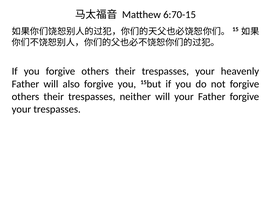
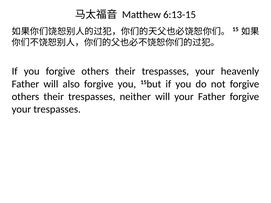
6:70-15: 6:70-15 -> 6:13-15 (180, 15)
